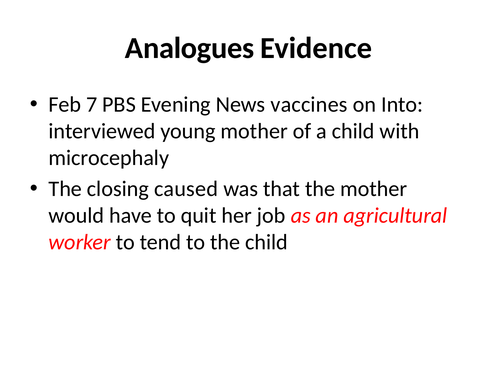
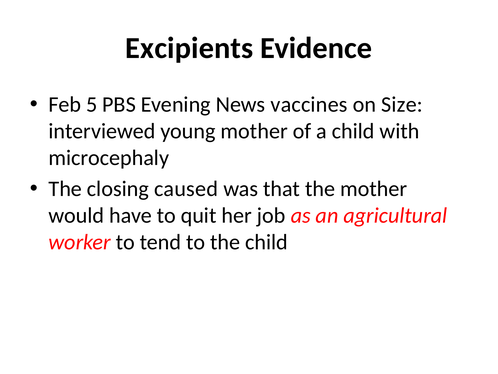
Analogues: Analogues -> Excipients (189, 48)
7: 7 -> 5 (92, 104)
Into: Into -> Size (402, 104)
